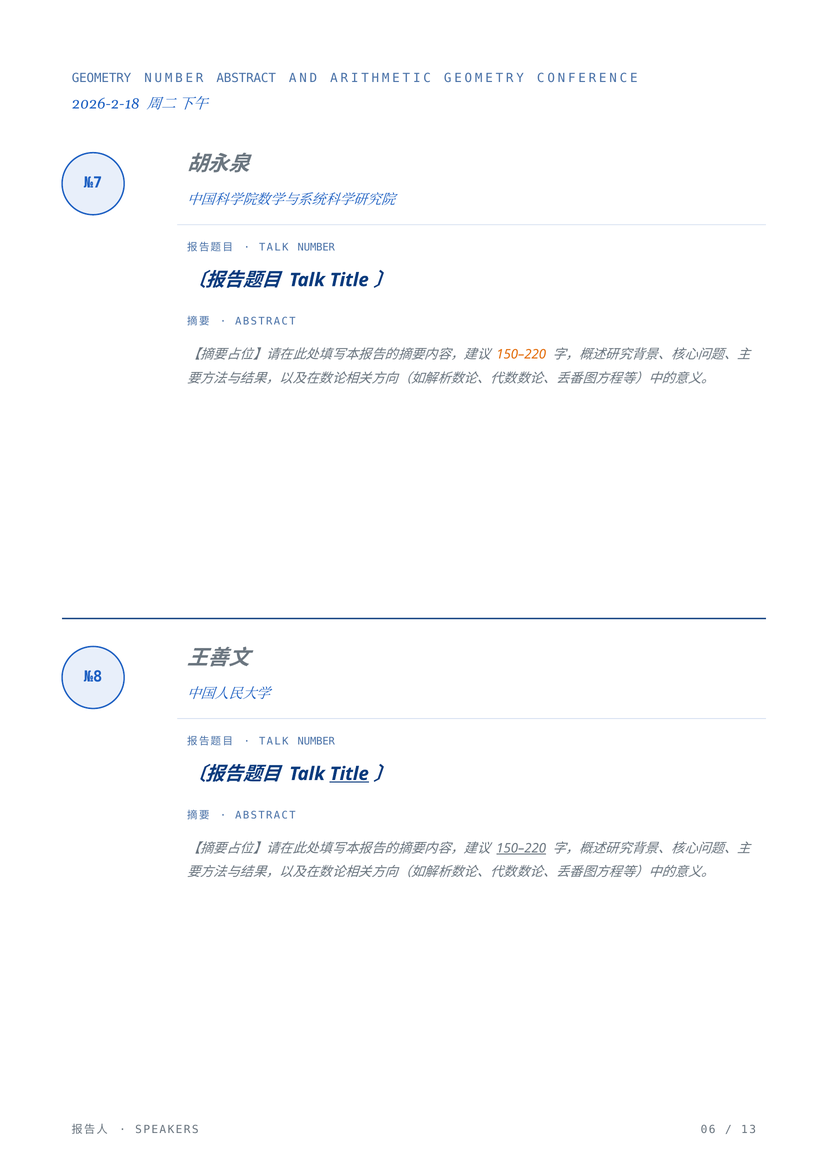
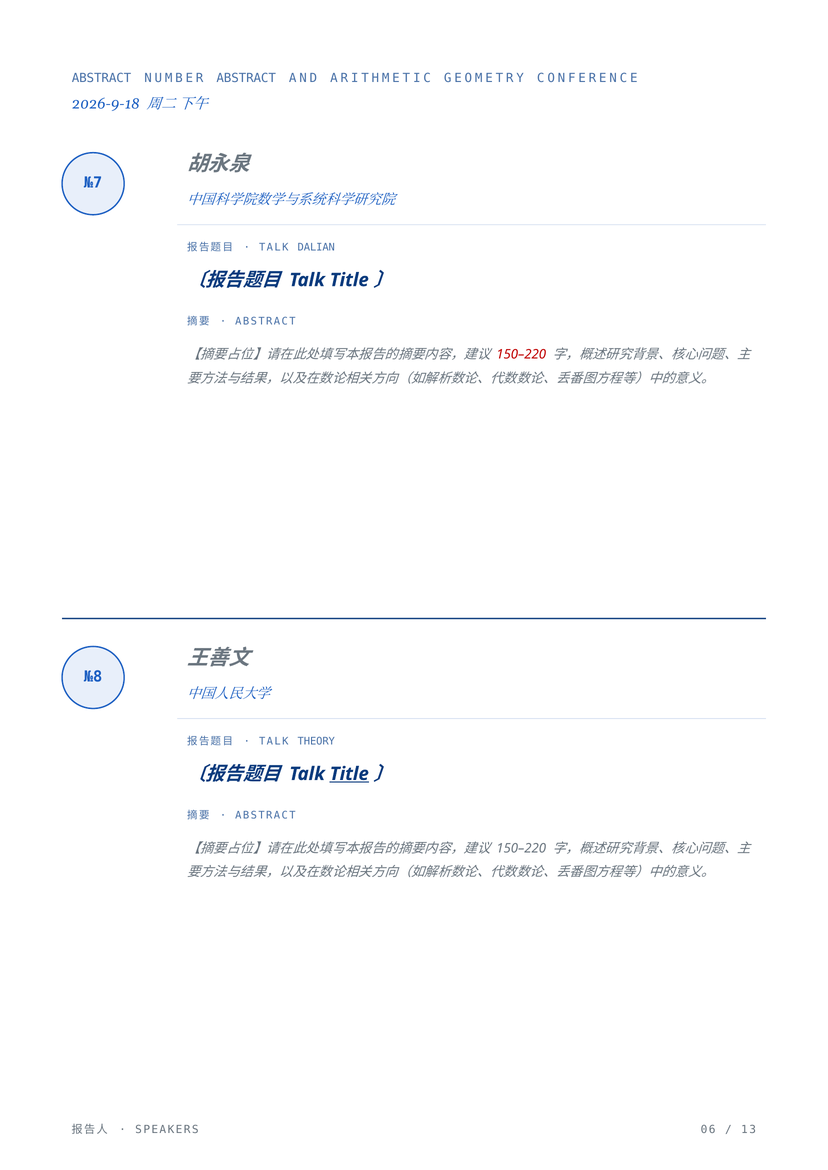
GEOMETRY: GEOMETRY -> ABSTRACT (102, 78)
2026-2-18: 2026-2-18 -> 2026-9-18 (106, 104)
NUMBER: NUMBER -> DALIAN (316, 248)
150–220 colour: orange -> red (521, 355)
NUMBER: NUMBER -> THEORY (316, 742)
150–220 underline: present -> none (521, 849)
